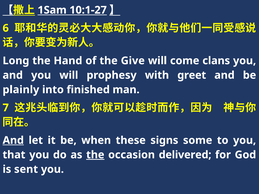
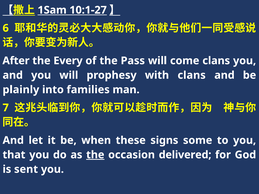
Long: Long -> After (16, 61)
Hand: Hand -> Every (68, 61)
Give: Give -> Pass (133, 61)
with greet: greet -> clans (192, 75)
finished: finished -> families (88, 90)
And underline: present -> none (13, 140)
